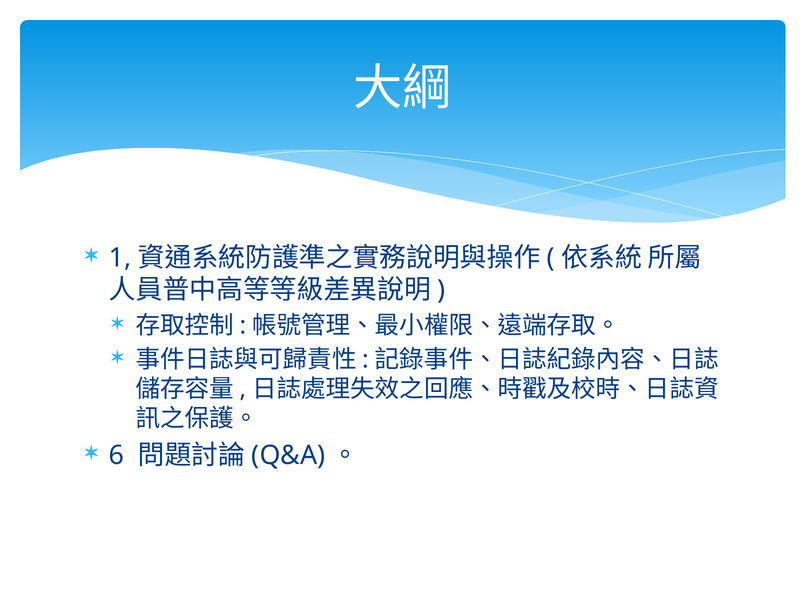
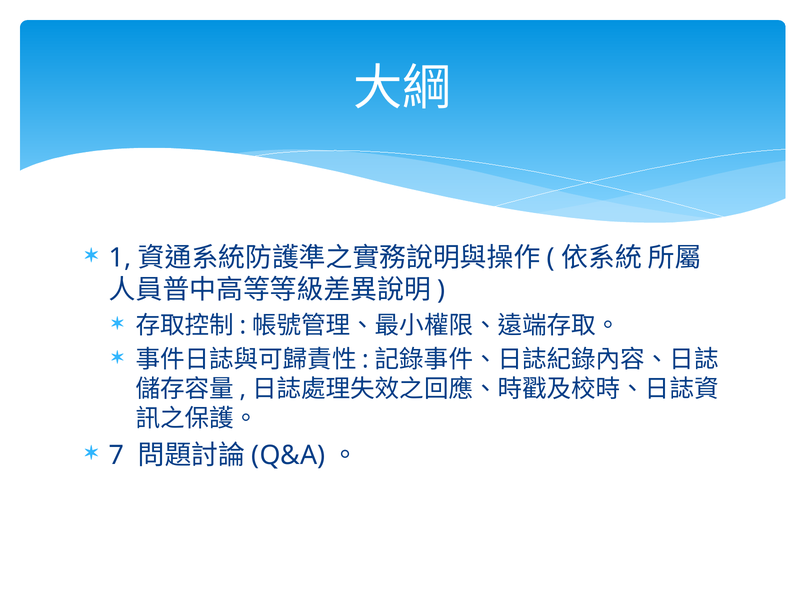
6: 6 -> 7 (117, 455)
